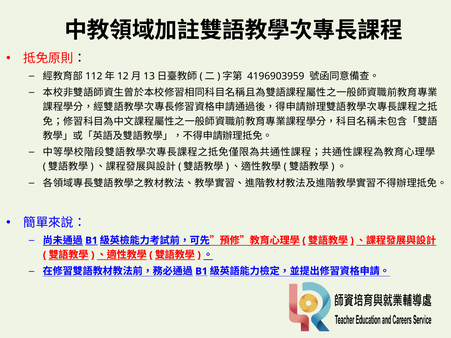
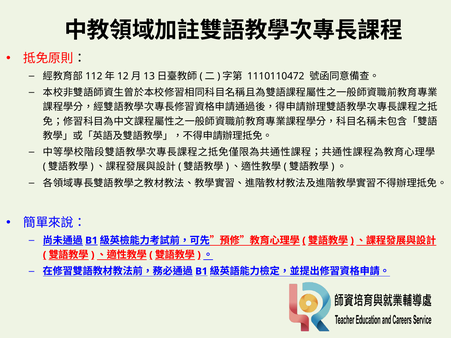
4196903959: 4196903959 -> 1110110472 (276, 76)
